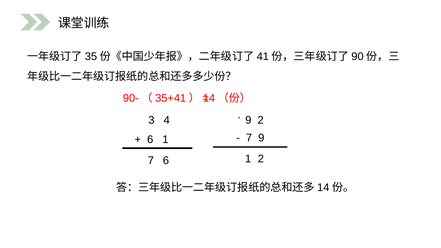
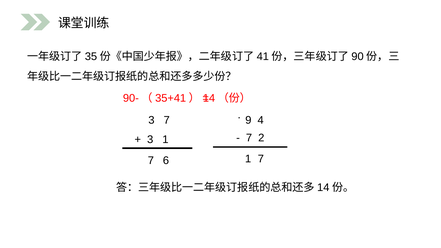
3 4: 4 -> 7 (167, 120)
9 2: 2 -> 4 (261, 120)
7 9: 9 -> 2 (261, 138)
6: 6 -> 3 (150, 139)
7 2: 2 -> 7 (261, 159)
